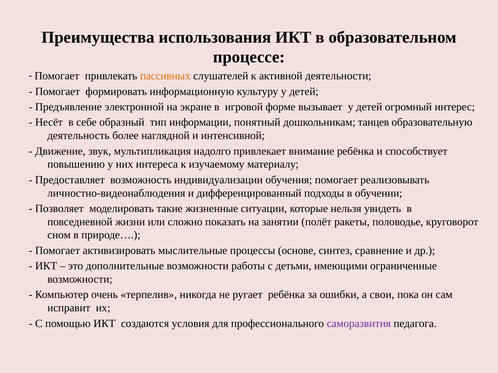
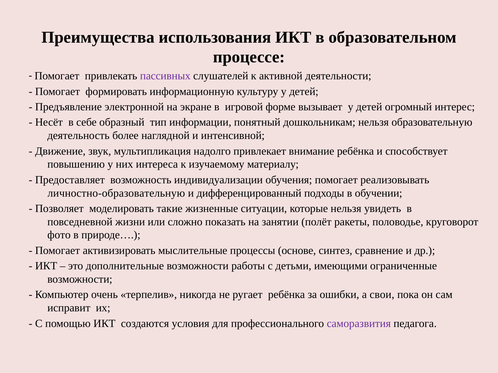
пассивных colour: orange -> purple (165, 76)
дошкольникам танцев: танцев -> нельзя (373, 122)
личностно-видеонаблюдения: личностно-видеонаблюдения -> личностно-образовательную (116, 193)
сном: сном -> фото (59, 235)
